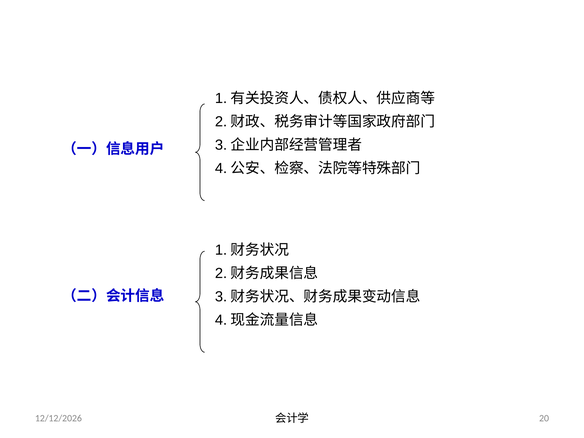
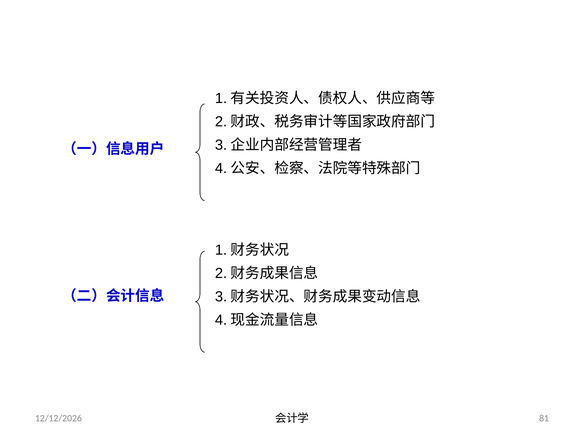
20: 20 -> 81 (544, 418)
